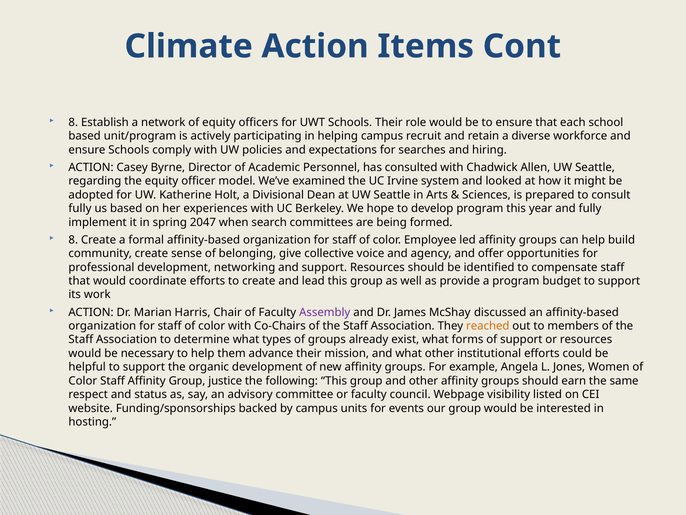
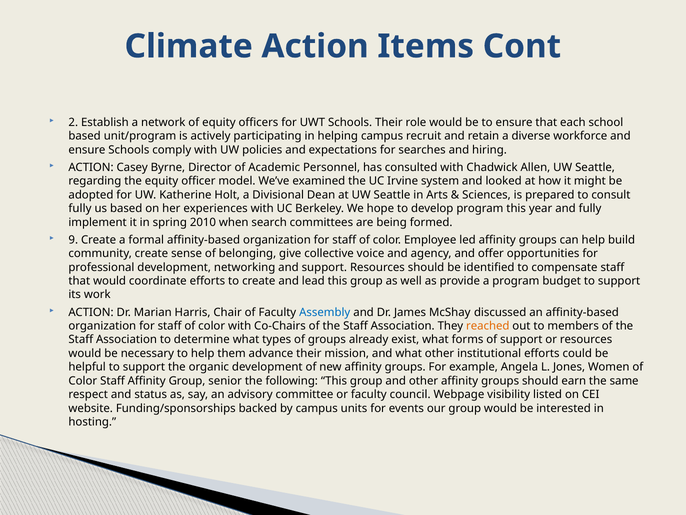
8: 8 -> 2 (73, 122)
2047: 2047 -> 2010 (203, 222)
8: 8 -> 9 (73, 240)
Assembly colour: purple -> blue (325, 312)
justice: justice -> senior (225, 381)
